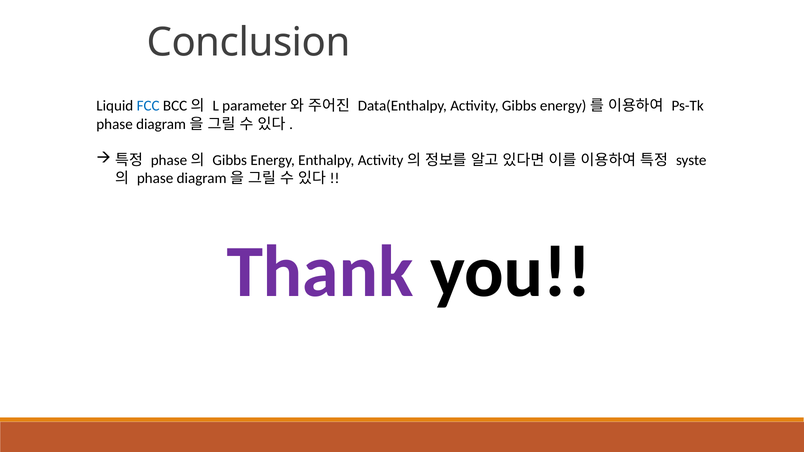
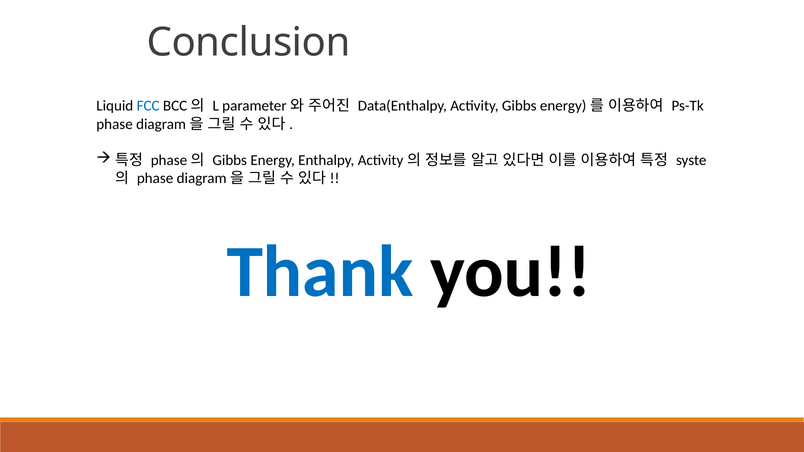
Thank colour: purple -> blue (320, 272)
